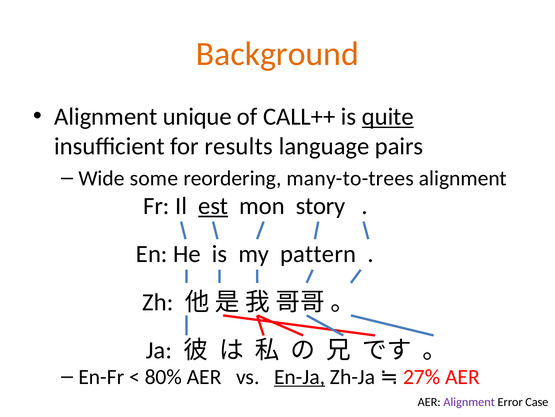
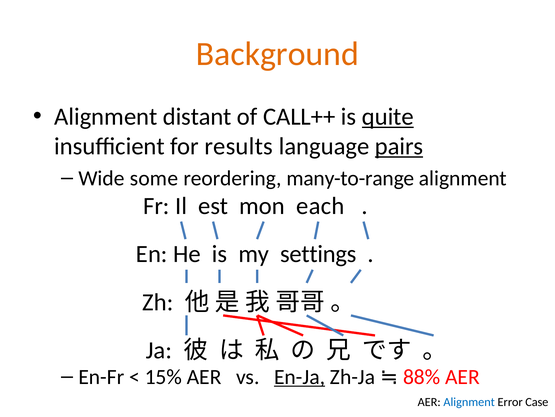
unique: unique -> distant (197, 116)
pairs underline: none -> present (399, 146)
many-to-trees: many-to-trees -> many-to-range (350, 178)
est underline: present -> none (213, 206)
story: story -> each (320, 206)
pattern: pattern -> settings (318, 254)
80%: 80% -> 15% (163, 376)
27%: 27% -> 88% (422, 376)
Alignment colour: purple -> blue (469, 401)
